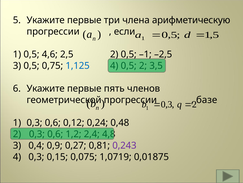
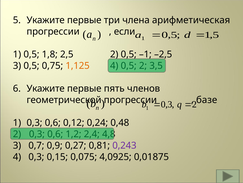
арифметическую: арифметическую -> арифметическая (191, 20)
4,6: 4,6 -> 1,8 (50, 54)
1,125 colour: blue -> orange (78, 66)
0,4: 0,4 -> 0,7 (36, 145)
1,0719: 1,0719 -> 4,0925 (116, 156)
